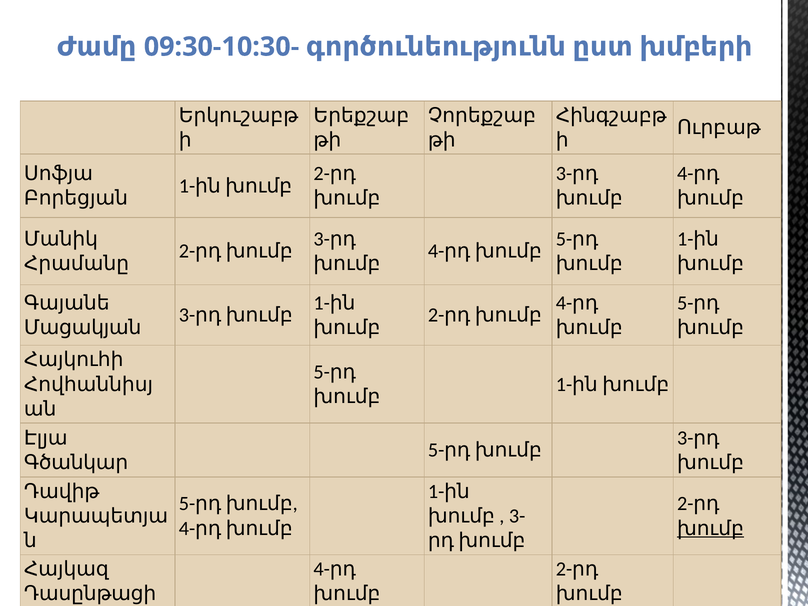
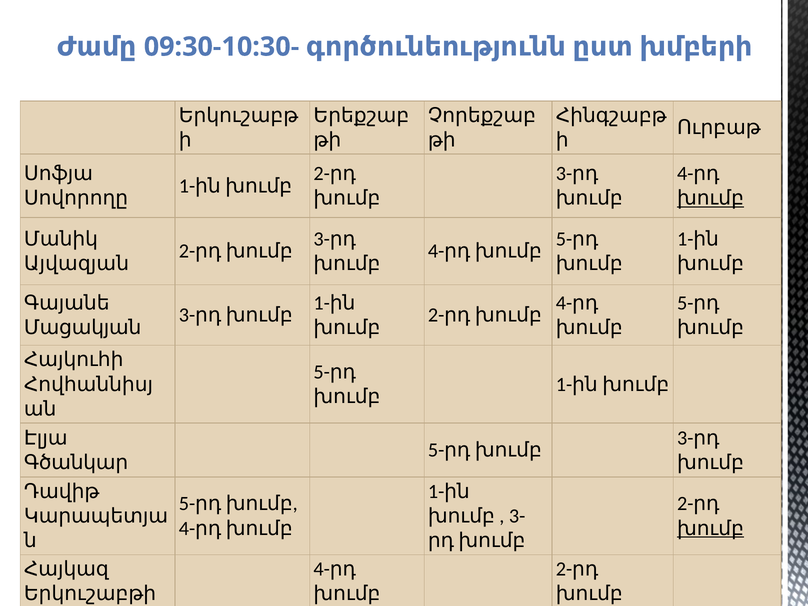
Բորեցյան: Բորեցյան -> Սովորողը (76, 198)
խումբ underline: none -> present (710, 198)
Հրամանը: Հրամանը -> Այվազյան (77, 264)
Դասընթացի: Դասընթացի -> Երկուշաբթի (90, 594)
